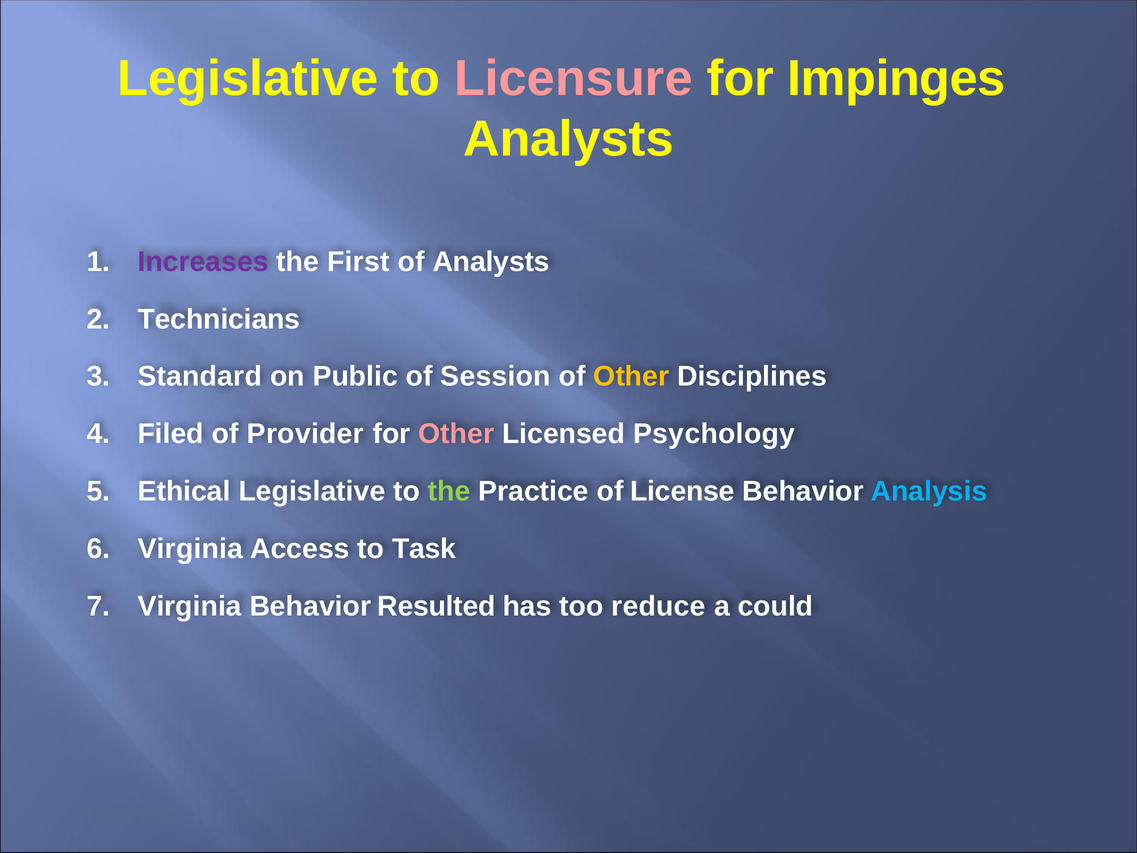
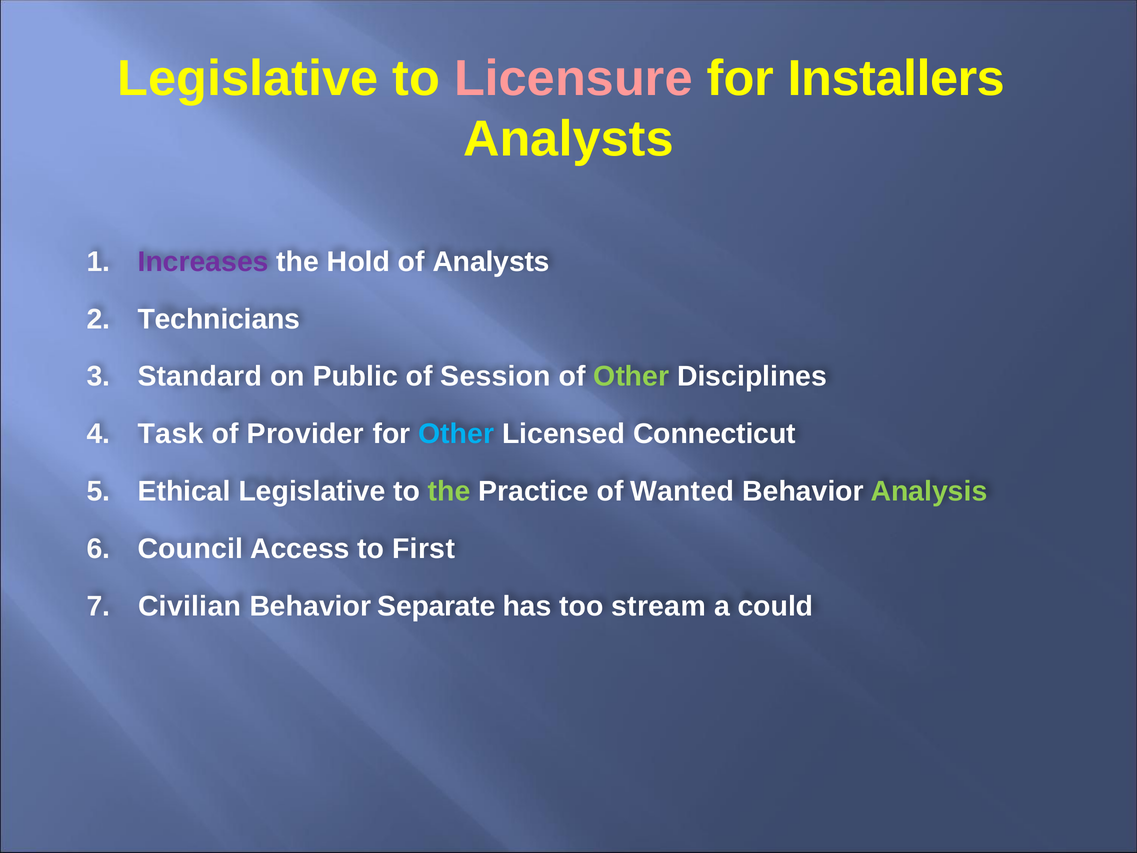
Impinges: Impinges -> Installers (896, 78)
First: First -> Hold (359, 262)
Other colour: yellow -> light green (631, 376)
Filed: Filed -> Task (171, 434)
Other colour: pink -> light blue (456, 434)
Psychology: Psychology -> Connecticut (714, 434)
License: License -> Wanted (682, 491)
Analysis colour: light blue -> light green (929, 491)
Virginia: Virginia -> Council (190, 549)
Task: Task -> First (424, 549)
Virginia: Virginia -> Civilian (190, 606)
Resulted: Resulted -> Separate (436, 606)
reduce: reduce -> stream (659, 606)
